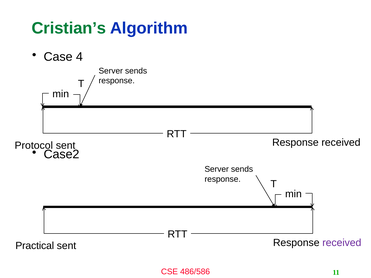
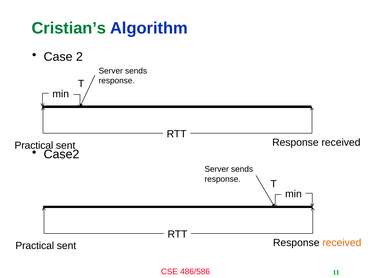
4: 4 -> 2 (79, 57)
Protocol: Protocol -> Practical (34, 146)
received colour: purple -> orange (342, 243)
